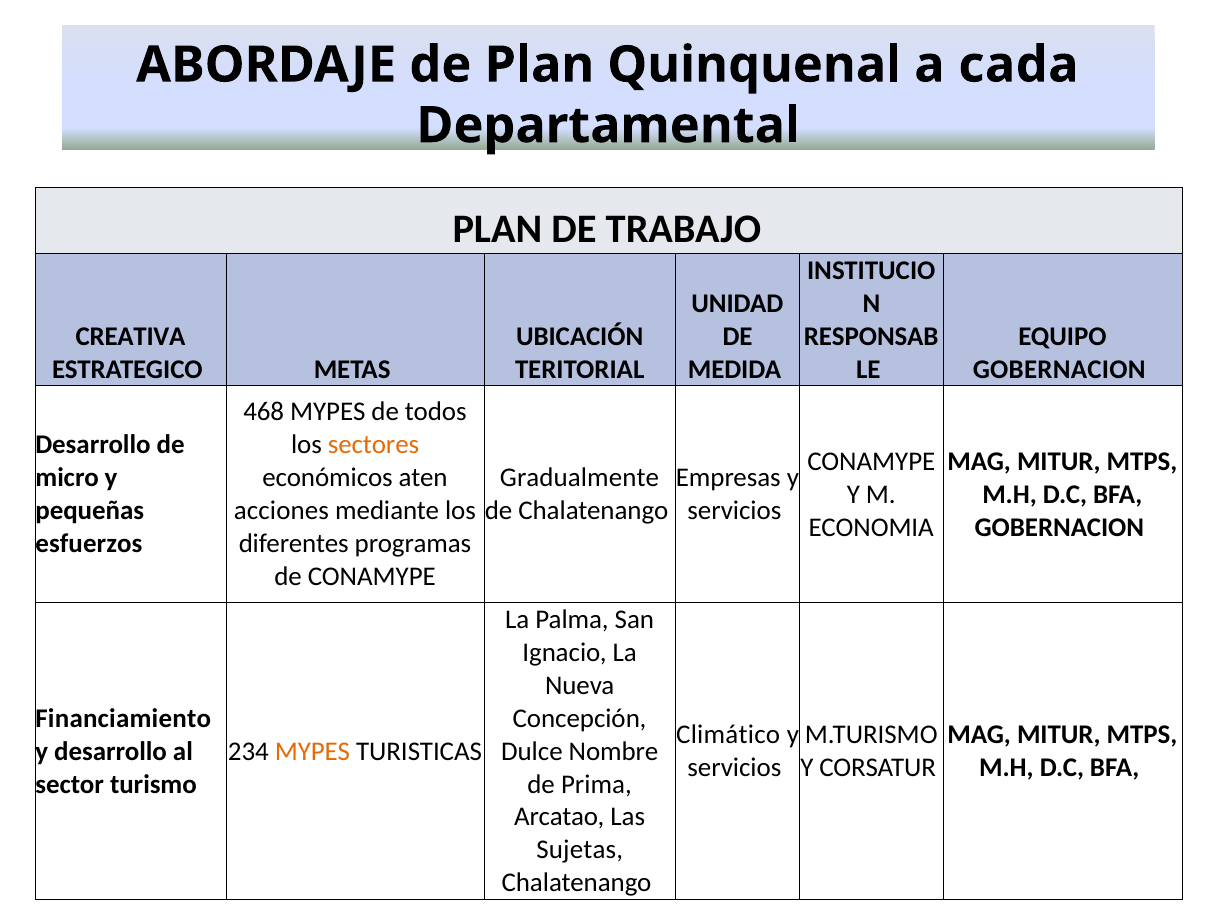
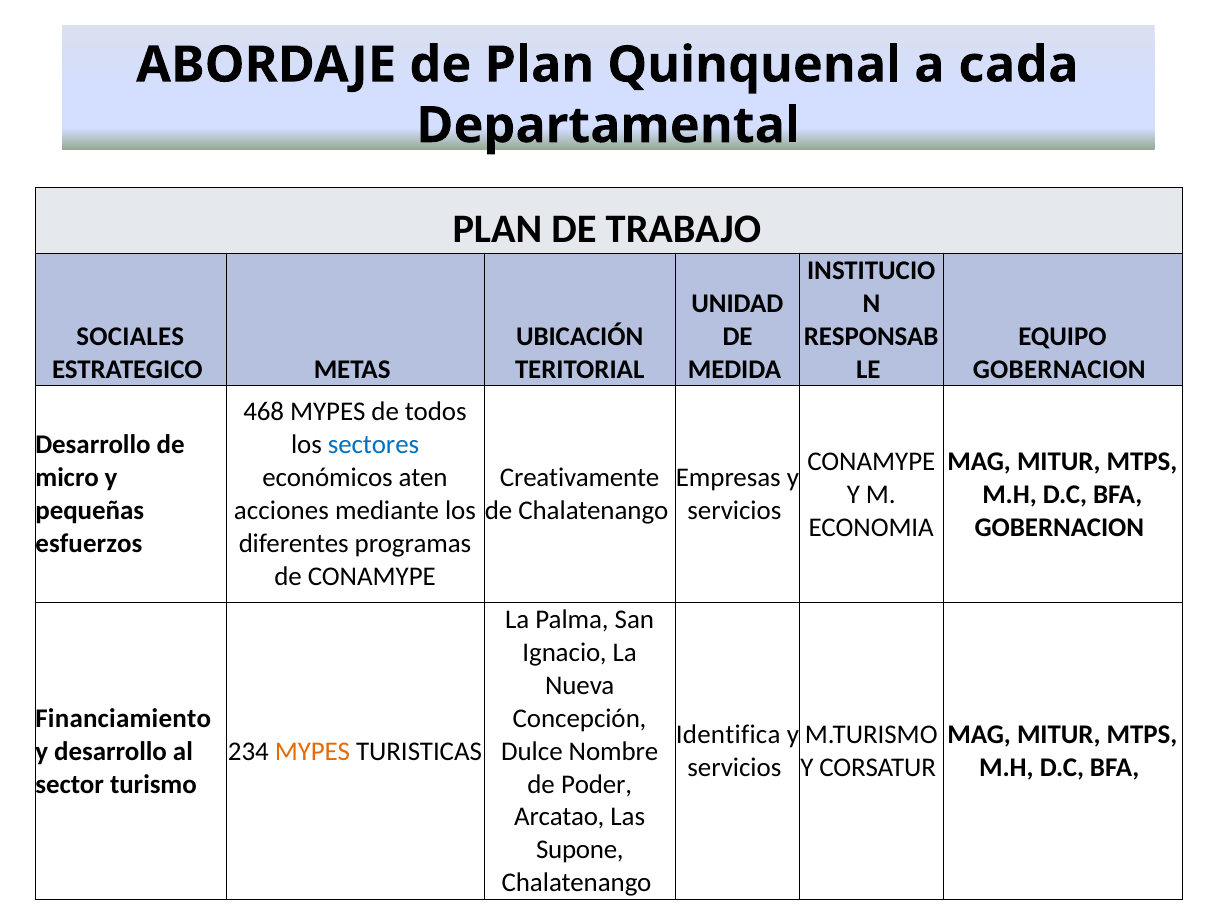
CREATIVA: CREATIVA -> SOCIALES (130, 337)
sectores colour: orange -> blue (373, 445)
Gradualmente: Gradualmente -> Creativamente (580, 478)
Climático: Climático -> Identifica (728, 735)
Prima: Prima -> Poder (597, 785)
Sujetas: Sujetas -> Supone (580, 851)
